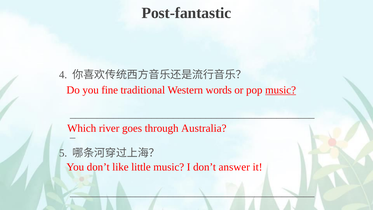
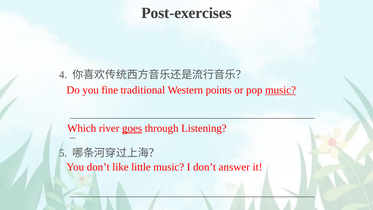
Post-fantastic: Post-fantastic -> Post-exercises (187, 13)
words: words -> points (219, 90)
goes underline: none -> present (132, 128)
Australia: Australia -> Listening (204, 128)
